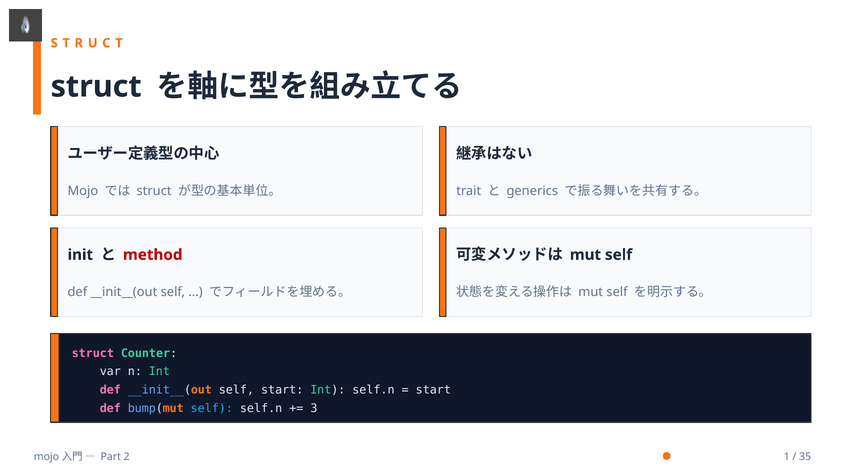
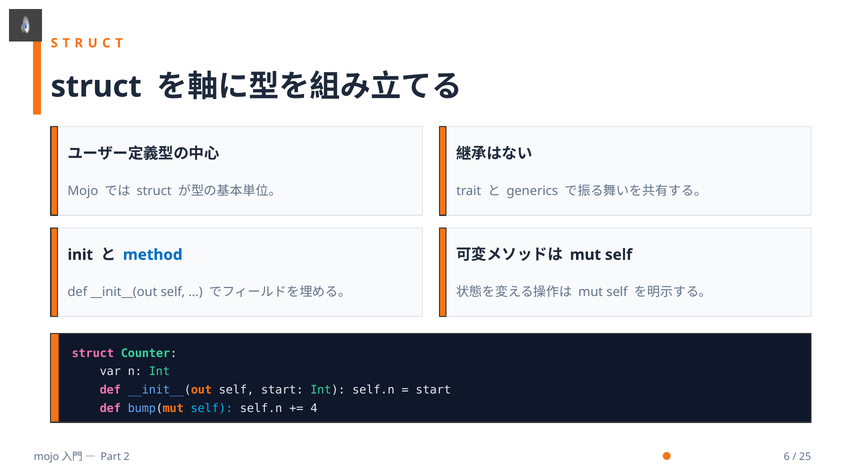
method colour: red -> blue (153, 255)
3: 3 -> 4 (314, 409)
1: 1 -> 6 (787, 457)
35: 35 -> 25 (805, 457)
